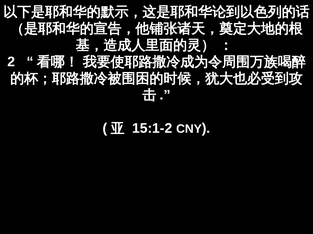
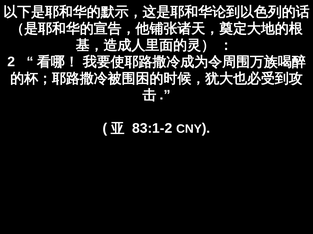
15:1-2: 15:1-2 -> 83:1-2 (152, 129)
